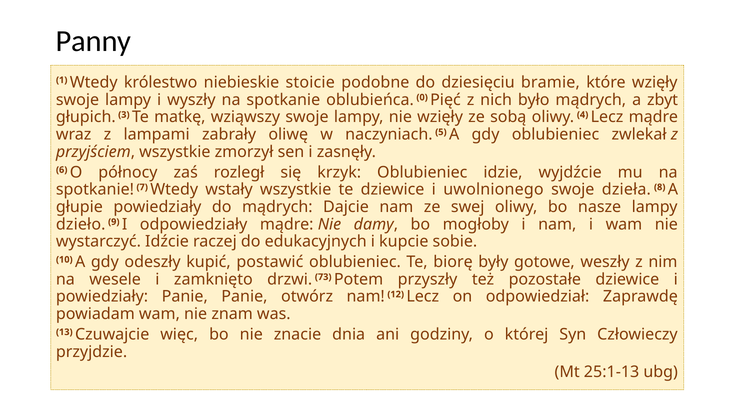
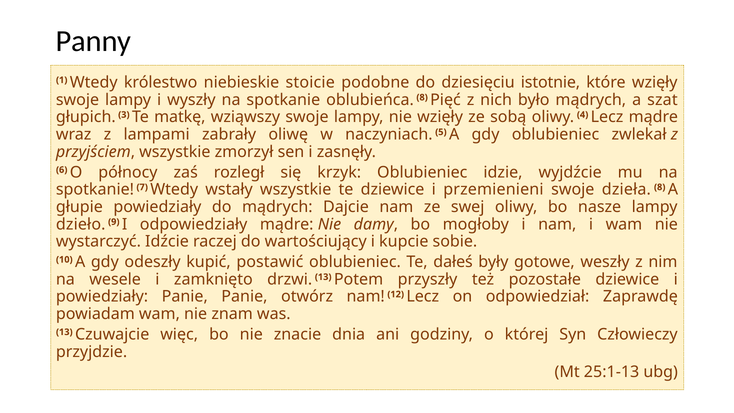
bramie: bramie -> istotnie (551, 82)
oblubieńca 0: 0 -> 8 (422, 97)
zbyt: zbyt -> szat (662, 100)
uwolnionego: uwolnionego -> przemienieni (493, 190)
edukacyjnych: edukacyjnych -> wartościujący (316, 242)
biorę: biorę -> dałeś (453, 262)
drzwi 73: 73 -> 13 (323, 277)
